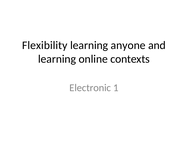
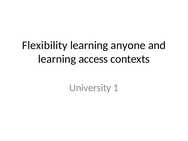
online: online -> access (93, 59)
Electronic: Electronic -> University (90, 88)
